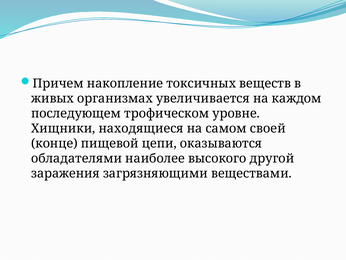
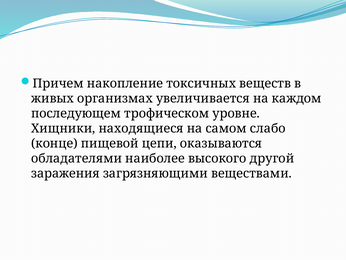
своей: своей -> слабо (268, 128)
